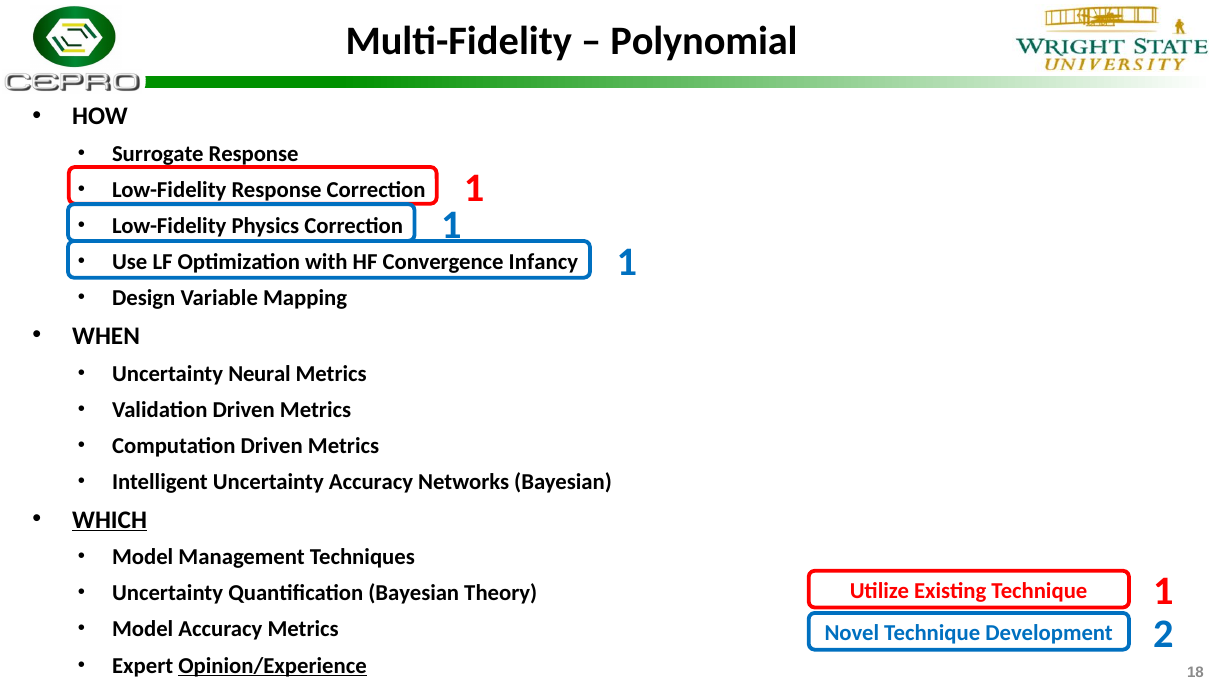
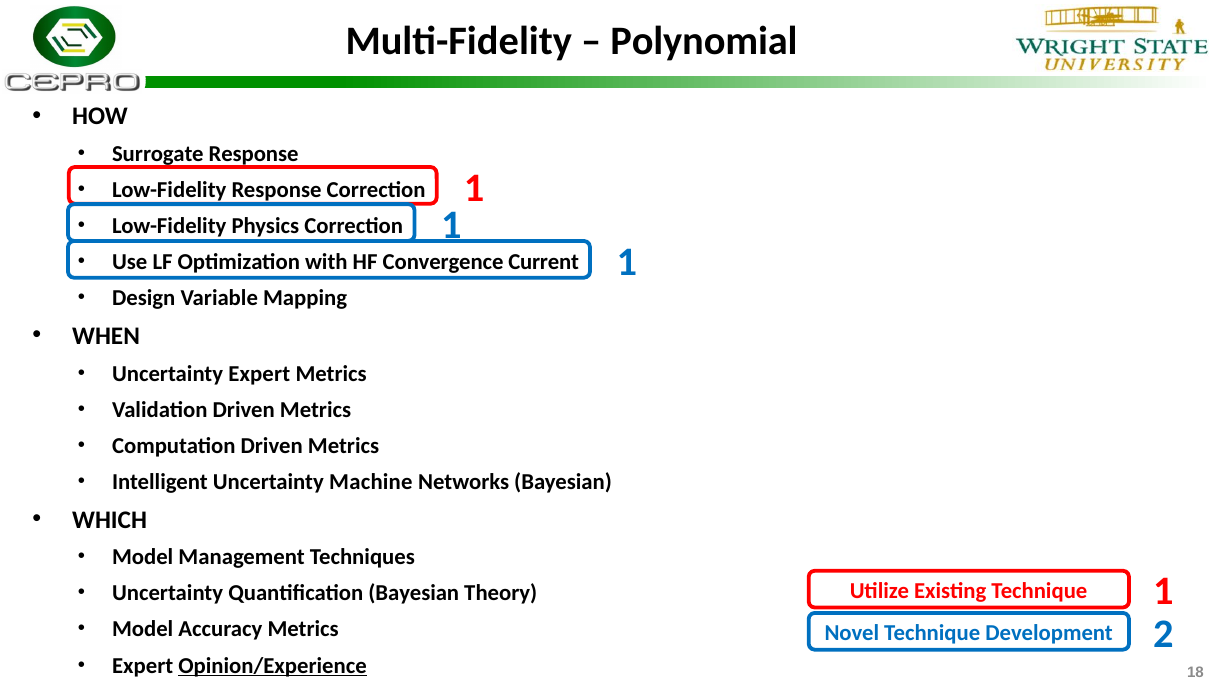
Infancy: Infancy -> Current (544, 262)
Uncertainty Neural: Neural -> Expert (259, 374)
Uncertainty Accuracy: Accuracy -> Machine (371, 482)
WHICH underline: present -> none (110, 520)
